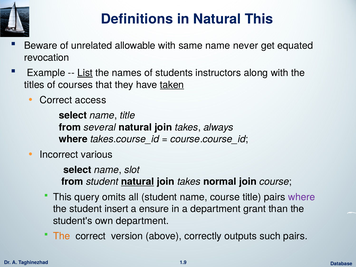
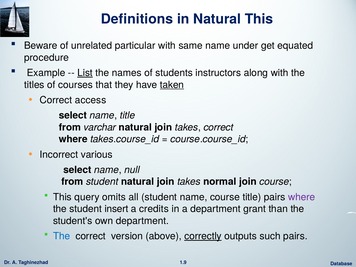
allowable: allowable -> particular (135, 46)
never: never -> under (246, 46)
revocation: revocation -> procedure (47, 58)
several: several -> varchar (100, 127)
takes always: always -> correct (218, 127)
slot: slot -> null (132, 170)
natural underline: present -> none (138, 182)
ensure: ensure -> credits (154, 209)
The colour: orange -> blue (62, 236)
correctly underline: none -> present (203, 236)
